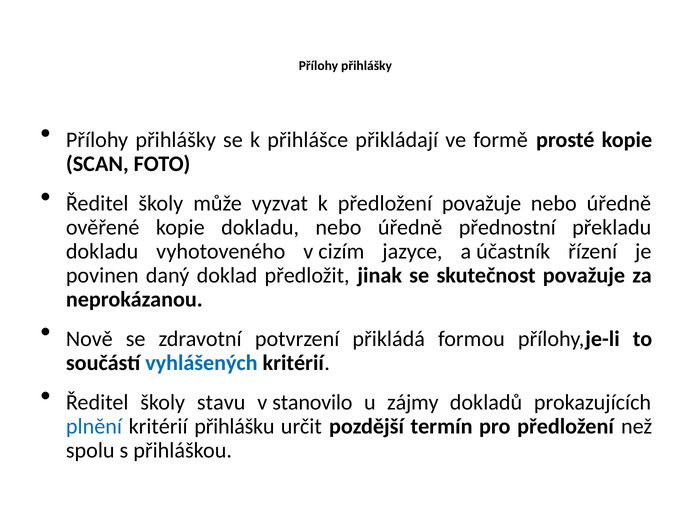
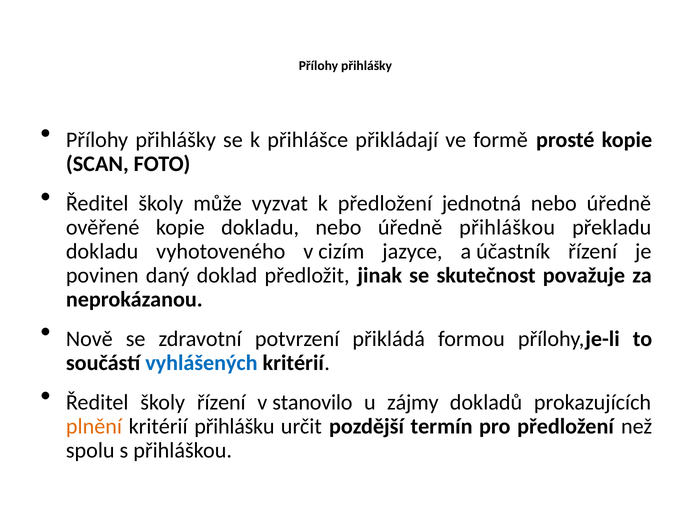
předložení považuje: považuje -> jednotná (482, 203)
úředně přednostní: přednostní -> přihláškou (507, 227)
školy stavu: stavu -> řízení (221, 402)
plnění colour: blue -> orange (94, 426)
